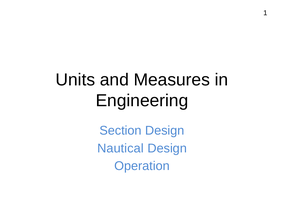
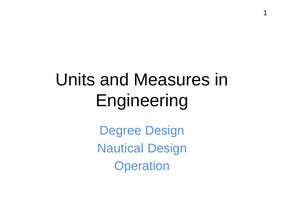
Section: Section -> Degree (120, 131)
